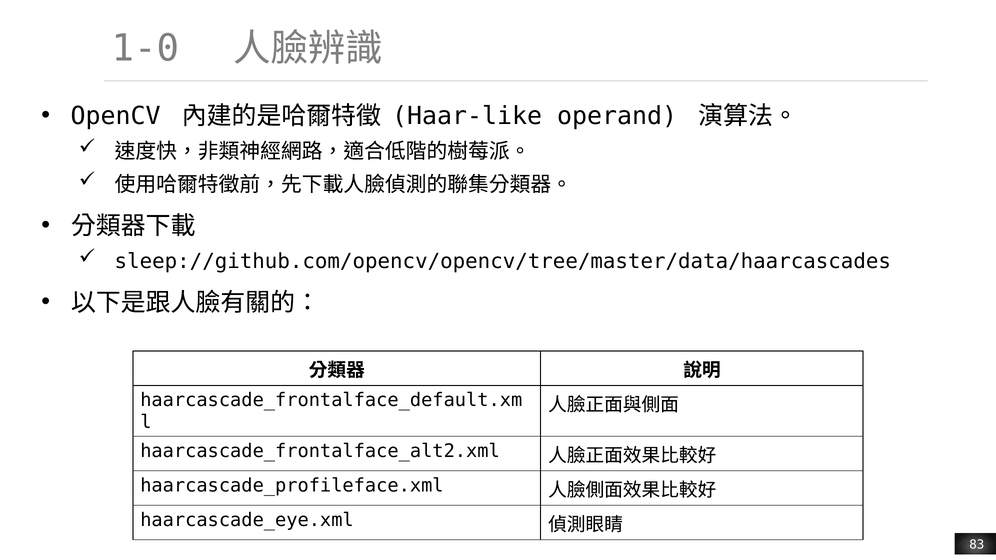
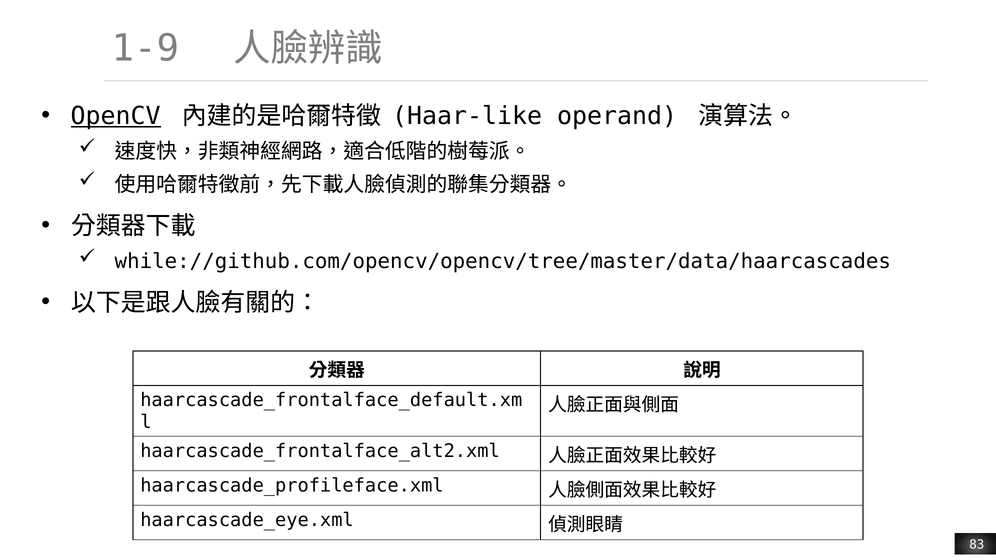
1-0: 1-0 -> 1-9 (145, 48)
OpenCV underline: none -> present (116, 116)
sleep://github.com/opencv/opencv/tree/master/data/haarcascades: sleep://github.com/opencv/opencv/tree/master/data/haarcascades -> while://github.com/opencv/opencv/tree/master/data/haarcascades (503, 261)
